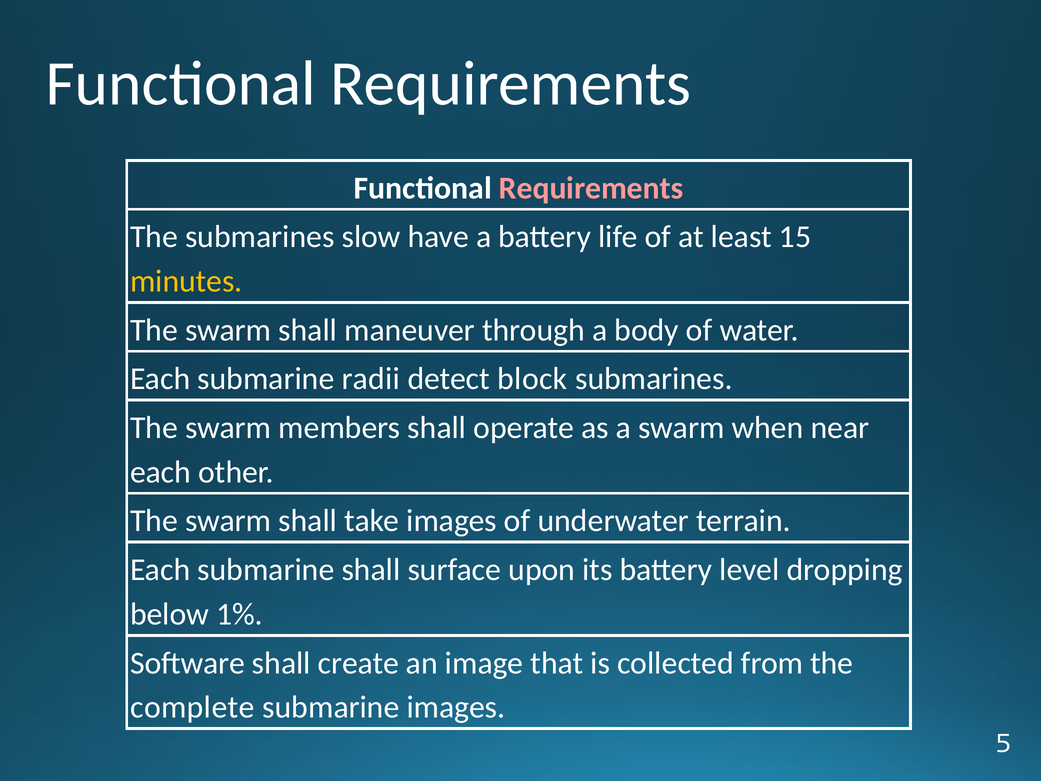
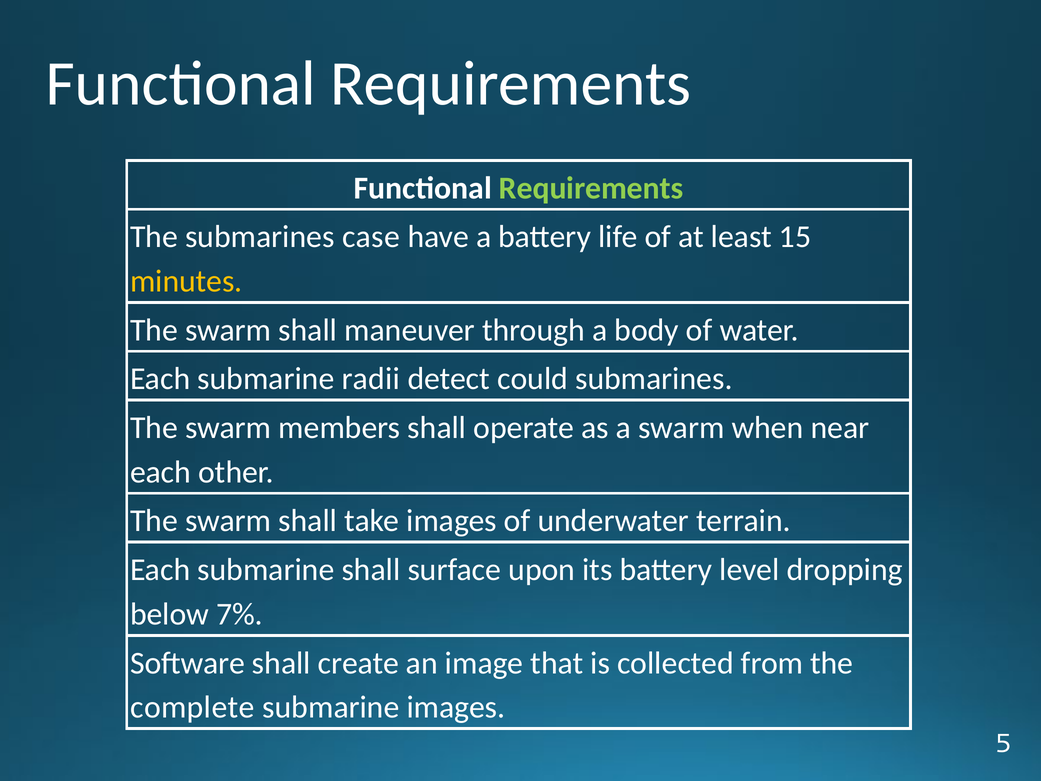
Requirements colour: pink -> light green (591, 188)
slow: slow -> case (371, 237)
block: block -> could (533, 379)
1%: 1% -> 7% (240, 614)
